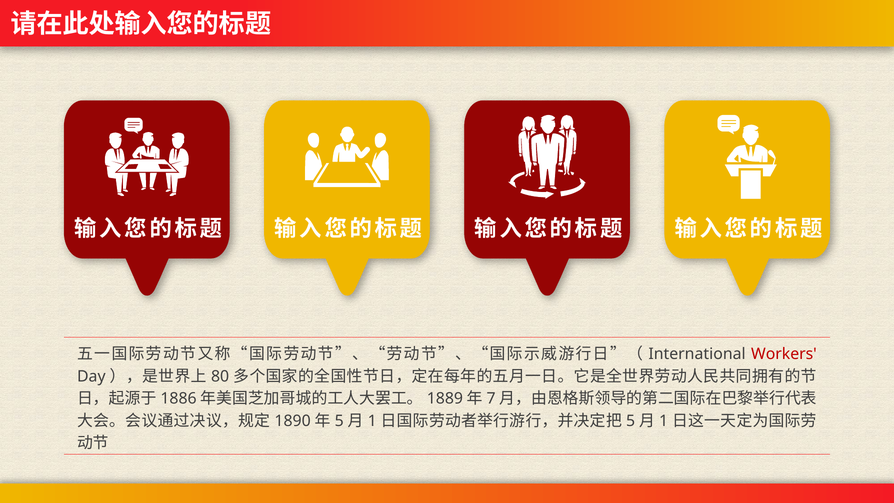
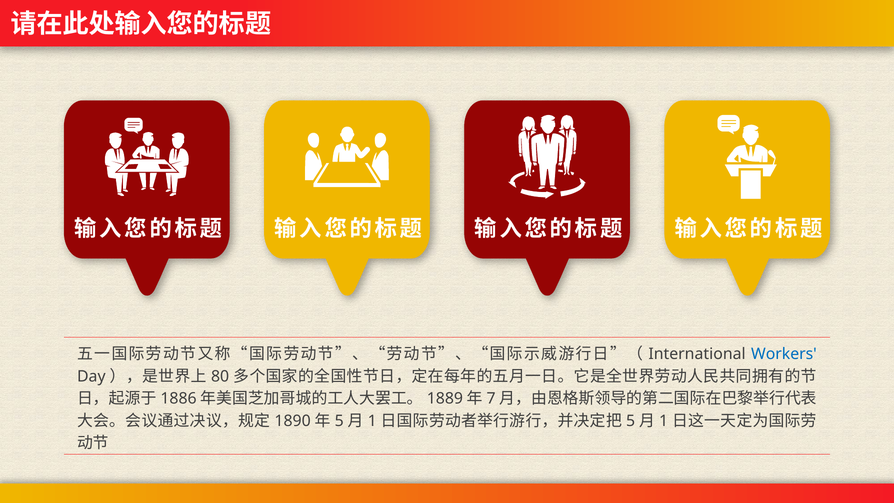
Workers colour: red -> blue (784, 354)
